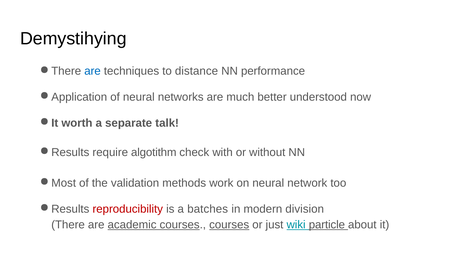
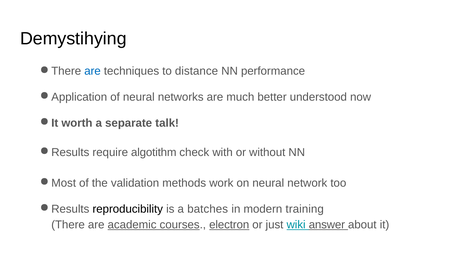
reproducibility colour: red -> black (128, 209)
division: division -> training (305, 209)
courses courses: courses -> electron (229, 225)
particle: particle -> answer (327, 225)
